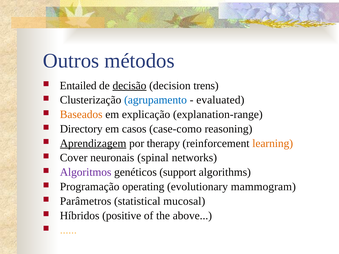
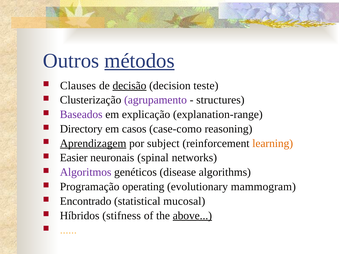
métodos underline: none -> present (140, 61)
Entailed: Entailed -> Clauses (78, 86)
trens: trens -> teste (206, 86)
agrupamento colour: blue -> purple (156, 100)
evaluated: evaluated -> structures (220, 100)
Baseados colour: orange -> purple (81, 115)
therapy: therapy -> subject (163, 143)
Cover: Cover -> Easier (74, 158)
support: support -> disease (178, 172)
Parâmetros: Parâmetros -> Encontrado (86, 201)
positive: positive -> stifness (122, 216)
above underline: none -> present (192, 216)
